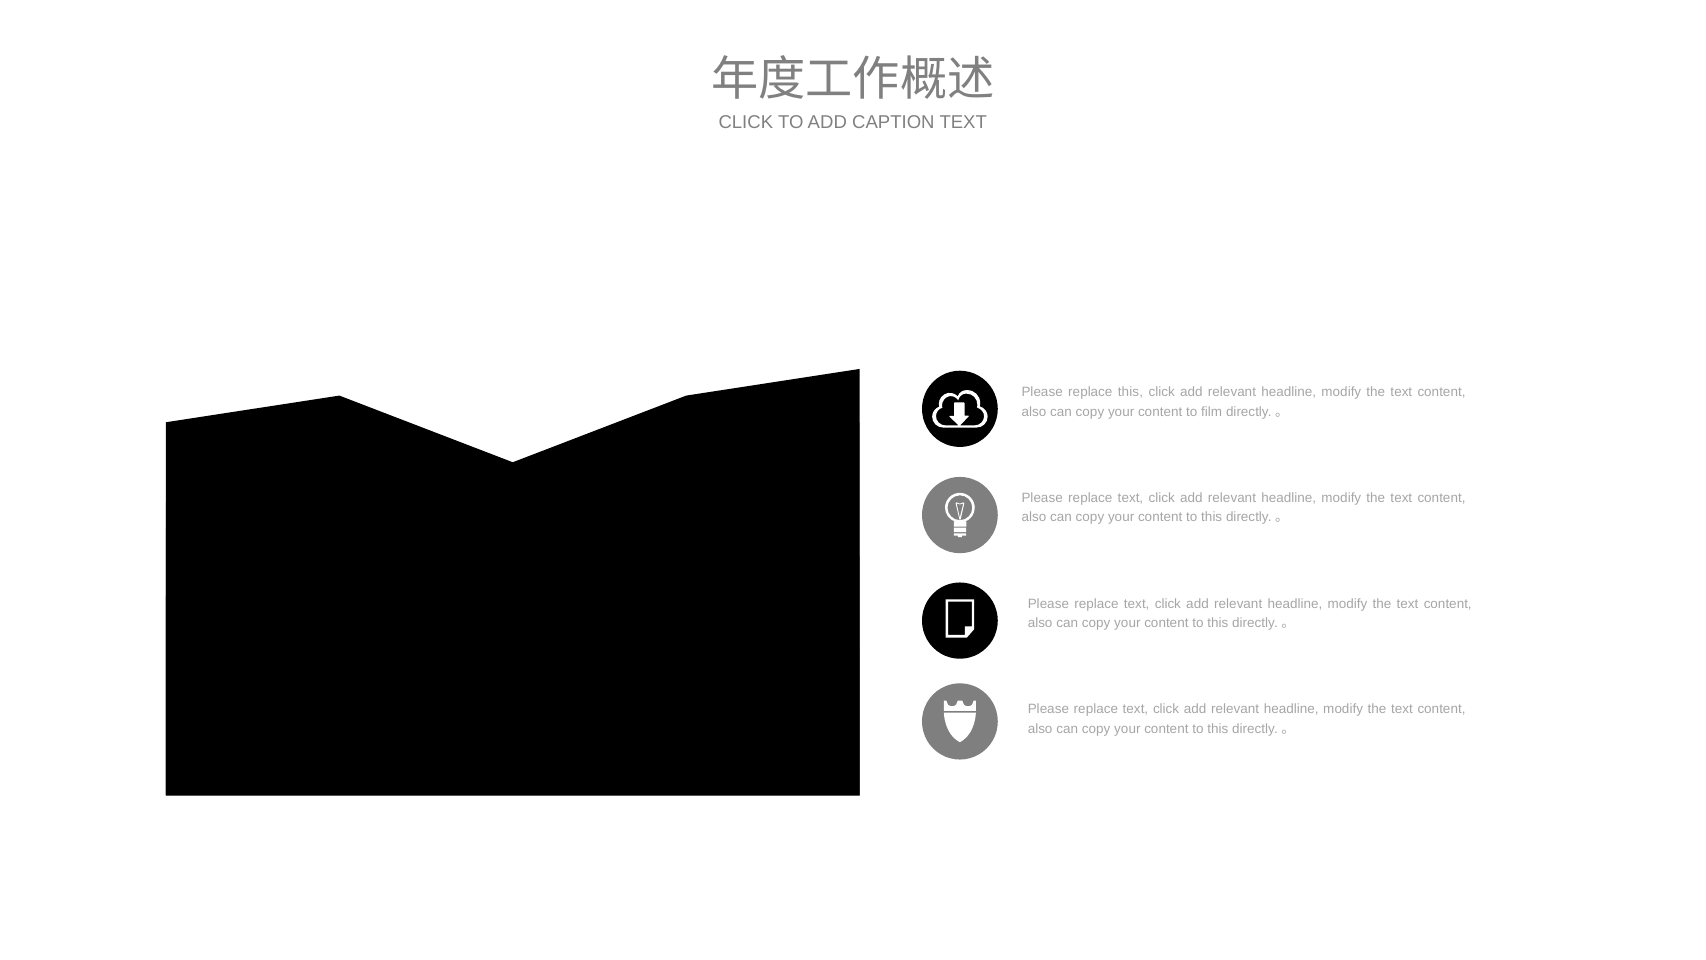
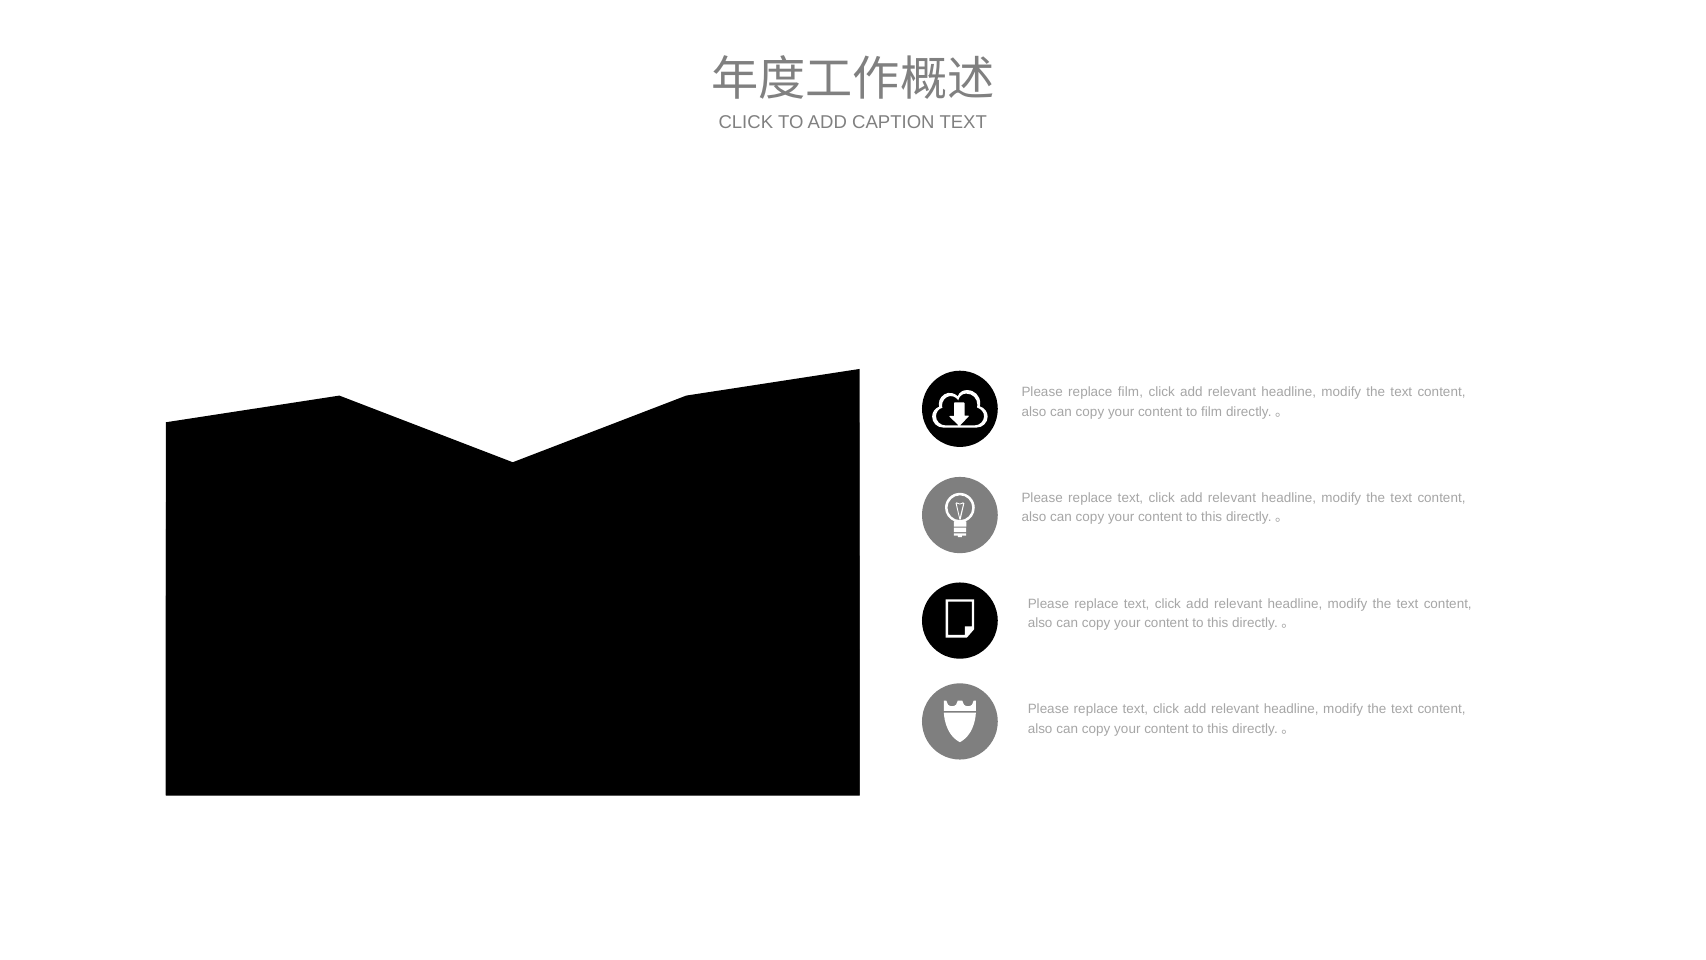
replace this: this -> film (1130, 392)
